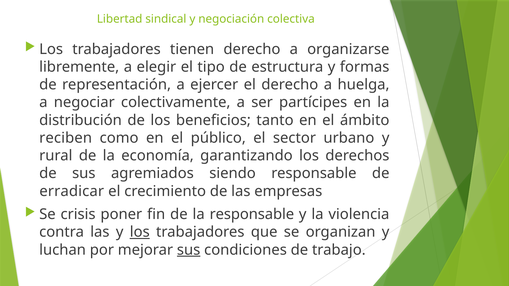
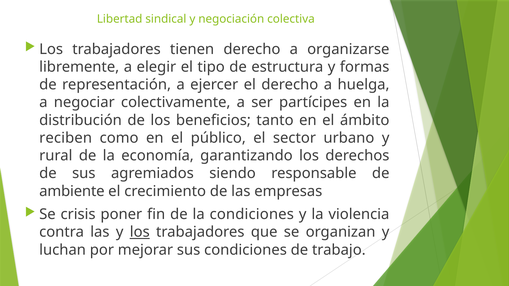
erradicar: erradicar -> ambiente (72, 191)
la responsable: responsable -> condiciones (252, 214)
sus underline: present -> none (189, 250)
